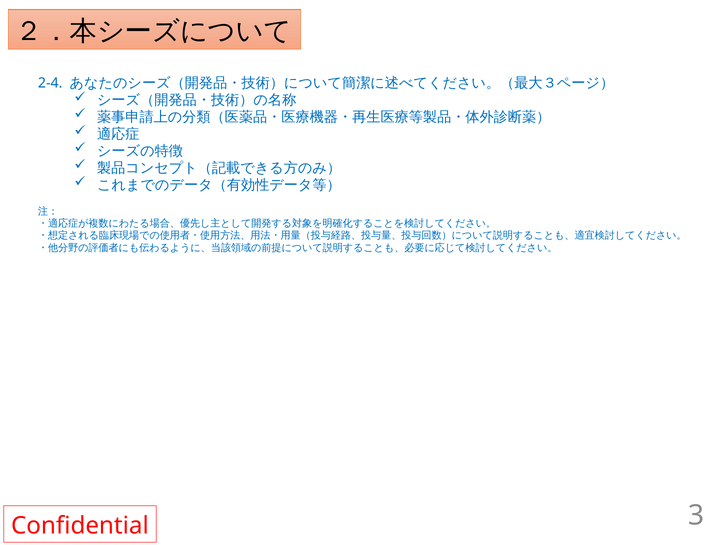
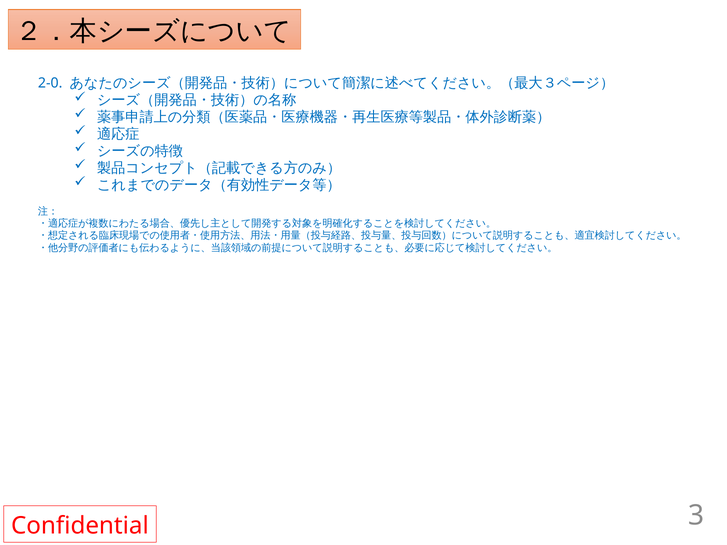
2-4: 2-4 -> 2-0 (50, 83)
